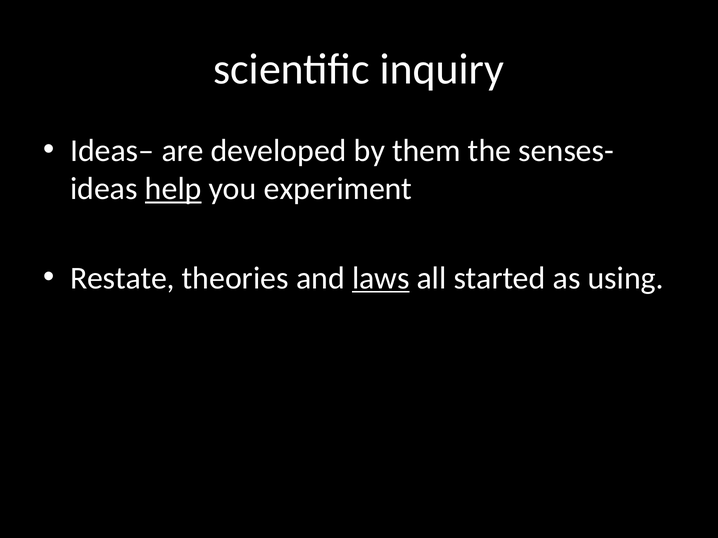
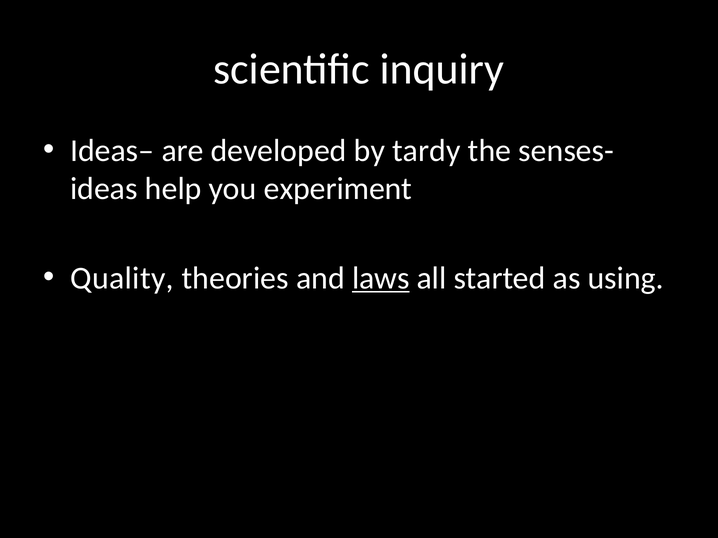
them: them -> tardy (426, 151)
help underline: present -> none (173, 189)
Restate: Restate -> Quality (122, 278)
